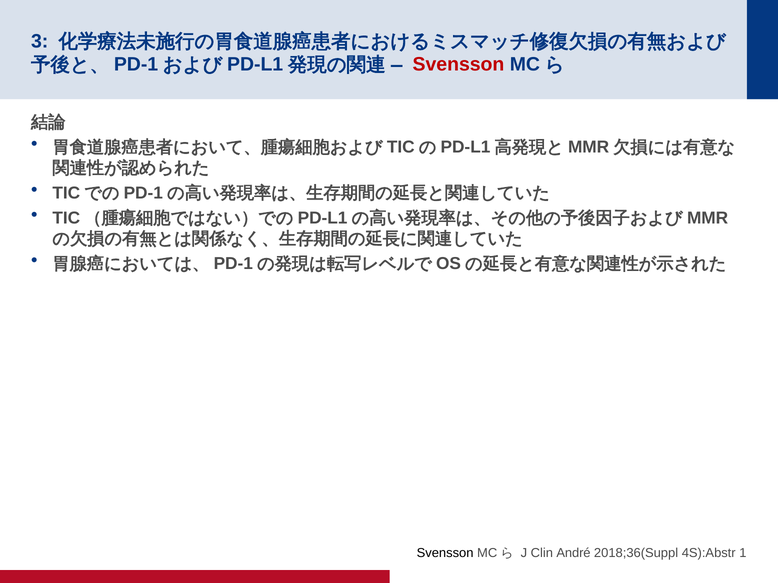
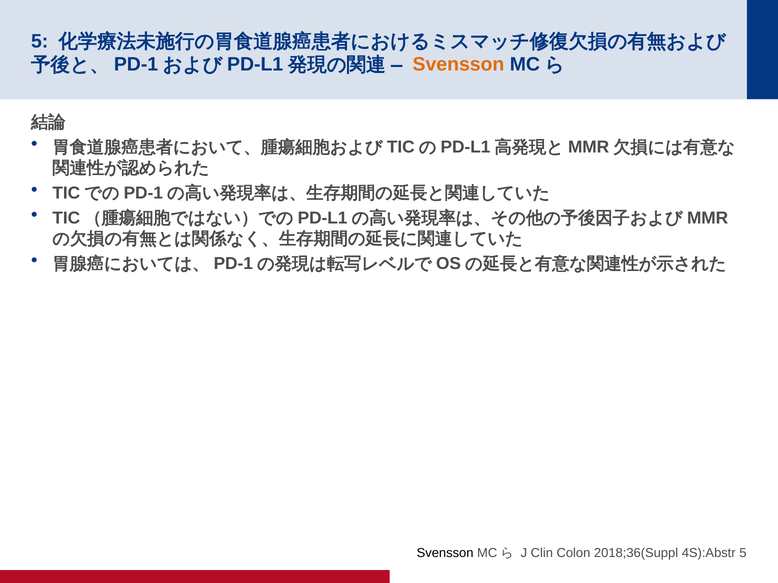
3: 3 -> 5 (40, 41)
Svensson colour: red -> orange (458, 65)
André: André -> Colon (573, 553)
4S):Abstr 1: 1 -> 5 (743, 553)
